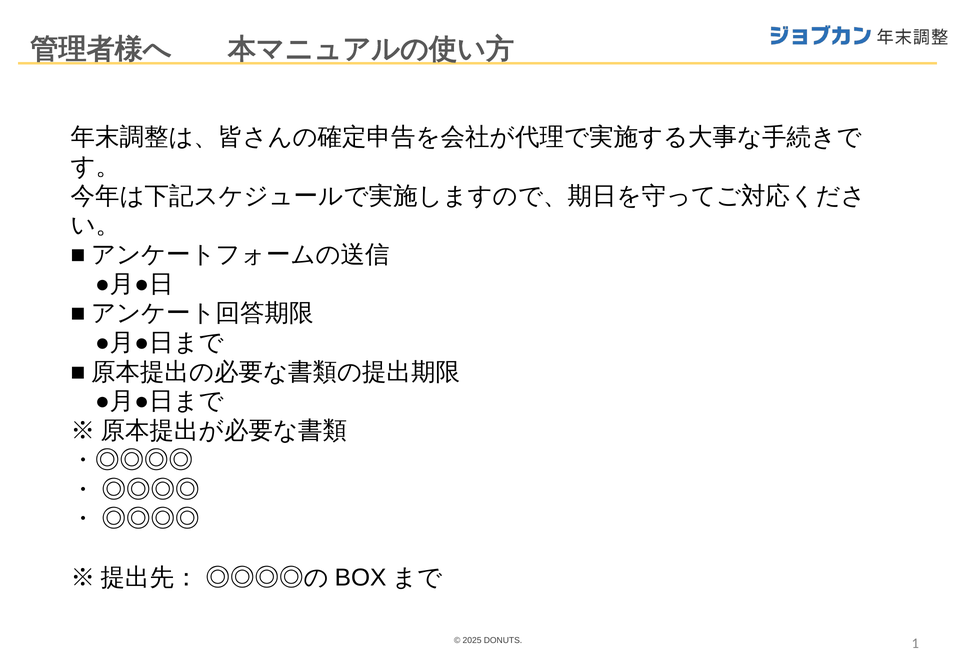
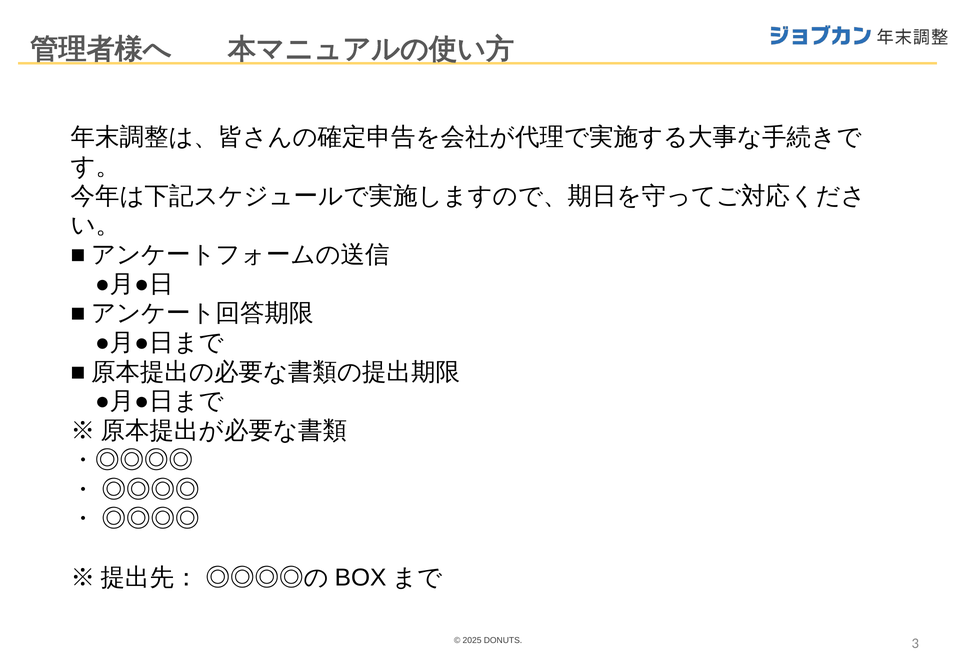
1: 1 -> 3 (915, 644)
